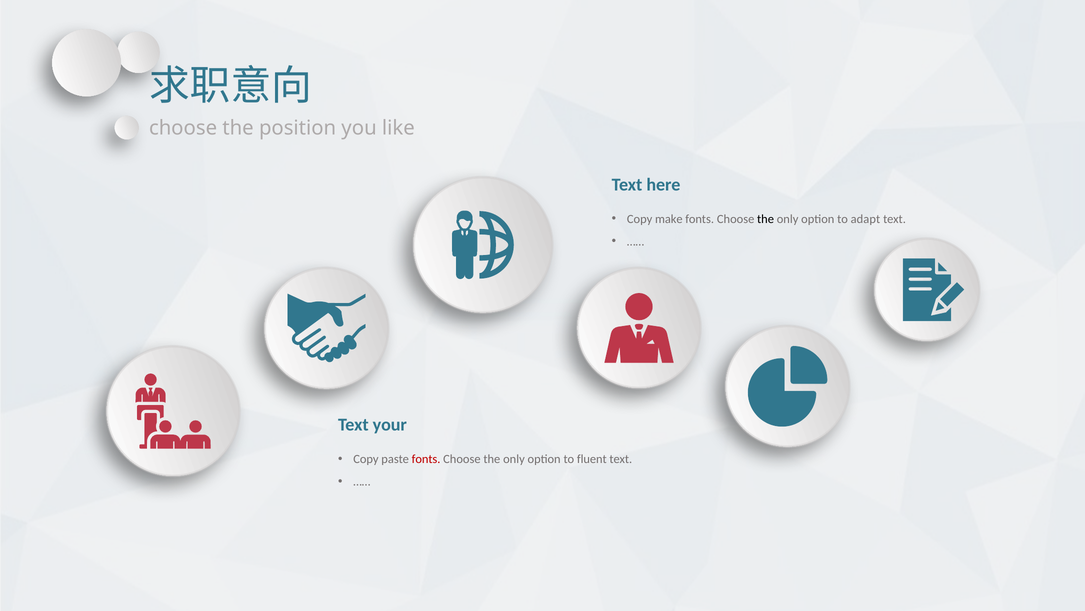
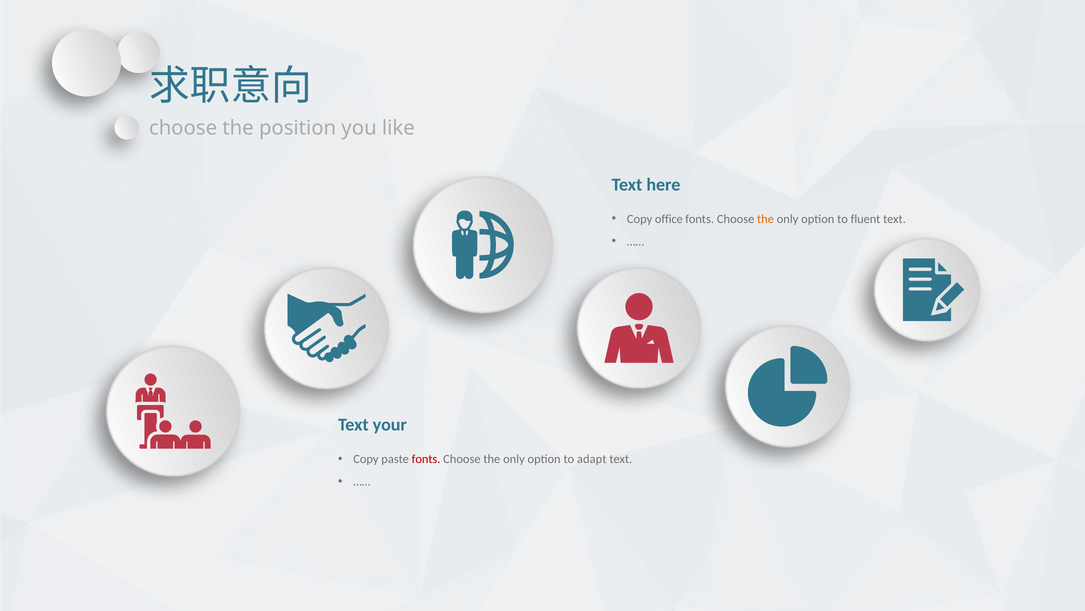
make: make -> office (669, 219)
the colour: black -> orange (766, 219)
adapt: adapt -> fluent (866, 219)
fluent: fluent -> adapt (592, 459)
